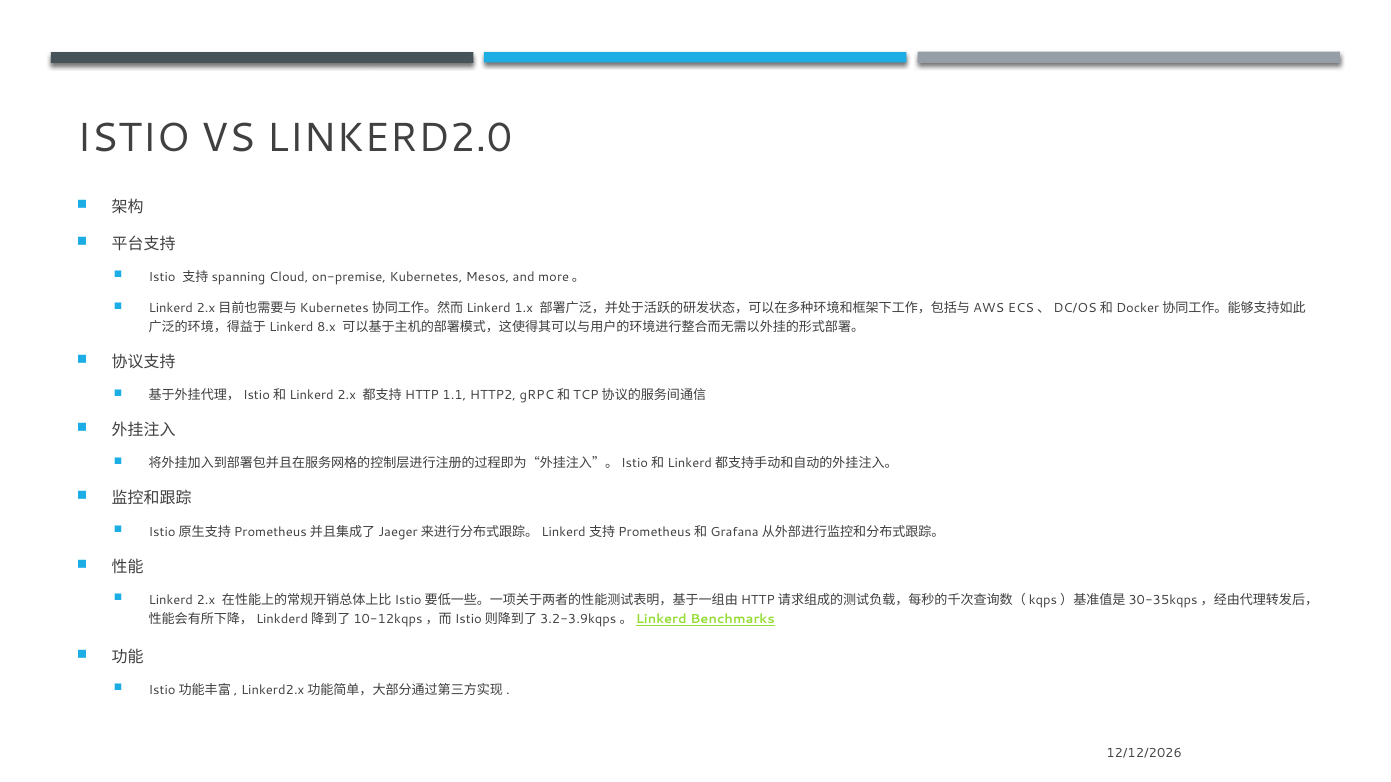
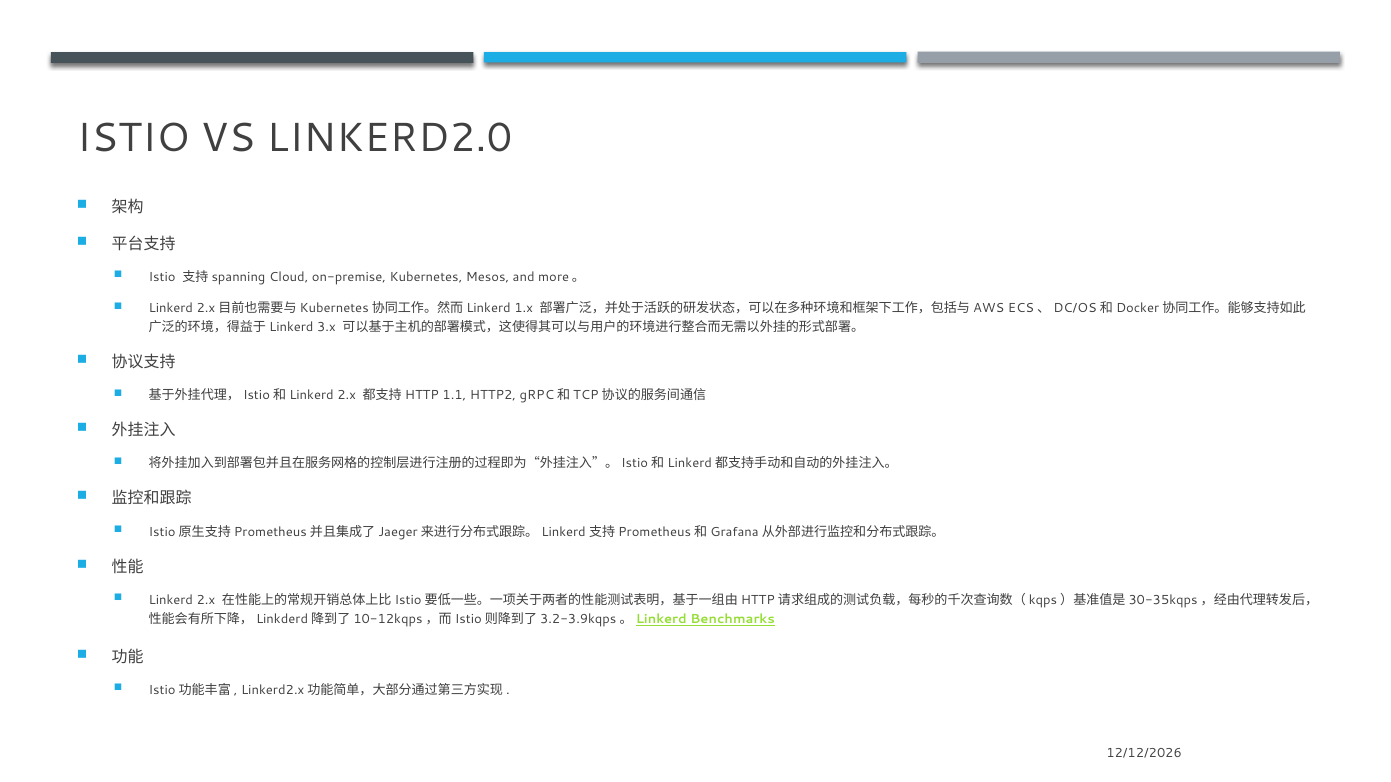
8.x: 8.x -> 3.x (326, 328)
